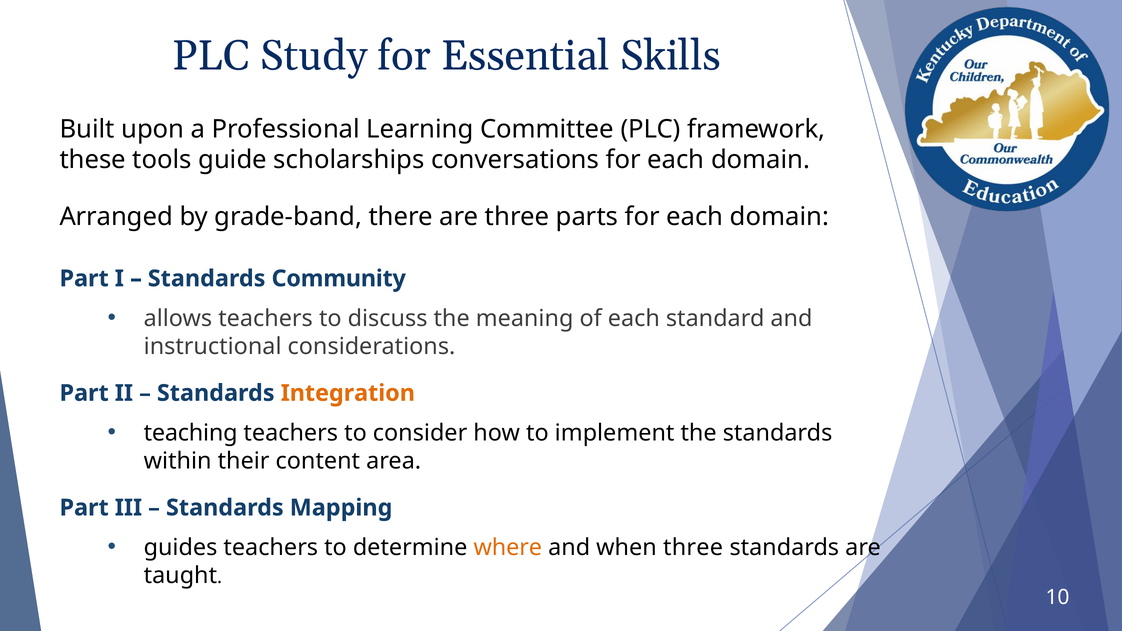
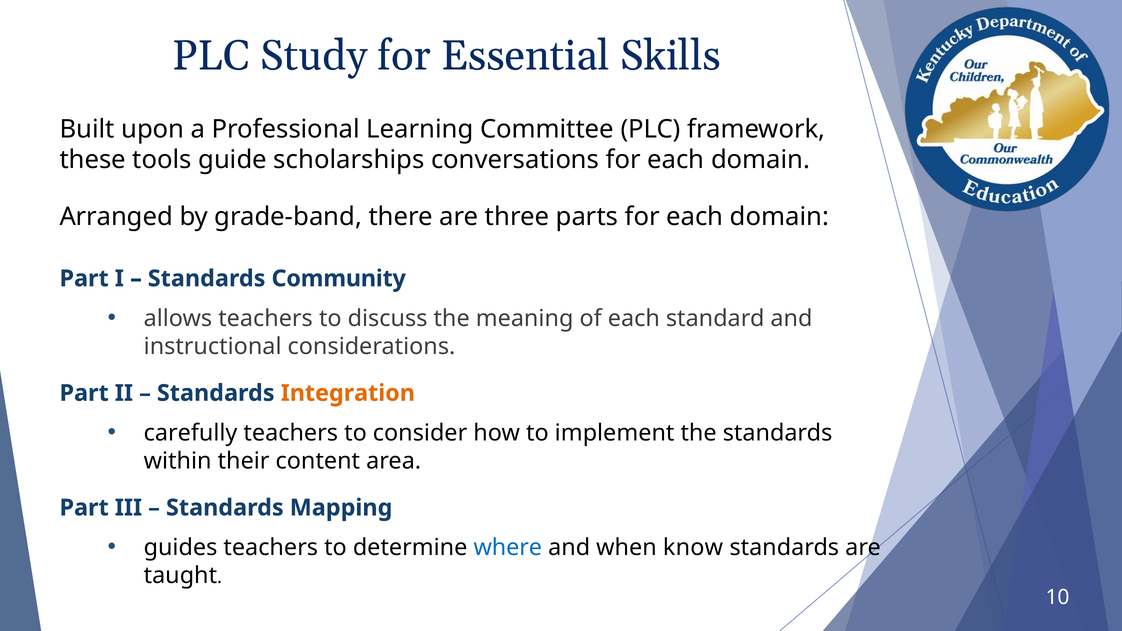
teaching: teaching -> carefully (191, 433)
where colour: orange -> blue (508, 548)
when three: three -> know (693, 548)
